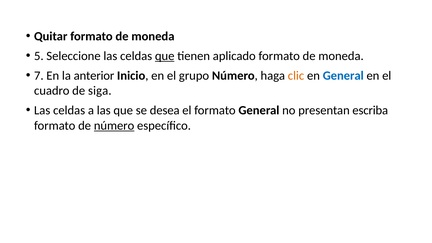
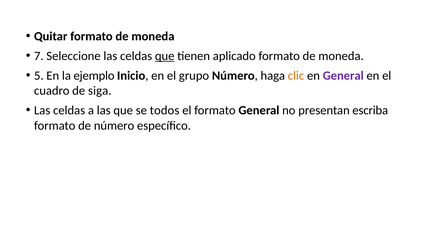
5: 5 -> 7 (39, 56)
7: 7 -> 5 (39, 76)
anterior: anterior -> ejemplo (94, 76)
General colour: blue -> purple (343, 76)
desea: desea -> todos (165, 110)
número underline: present -> none (114, 126)
